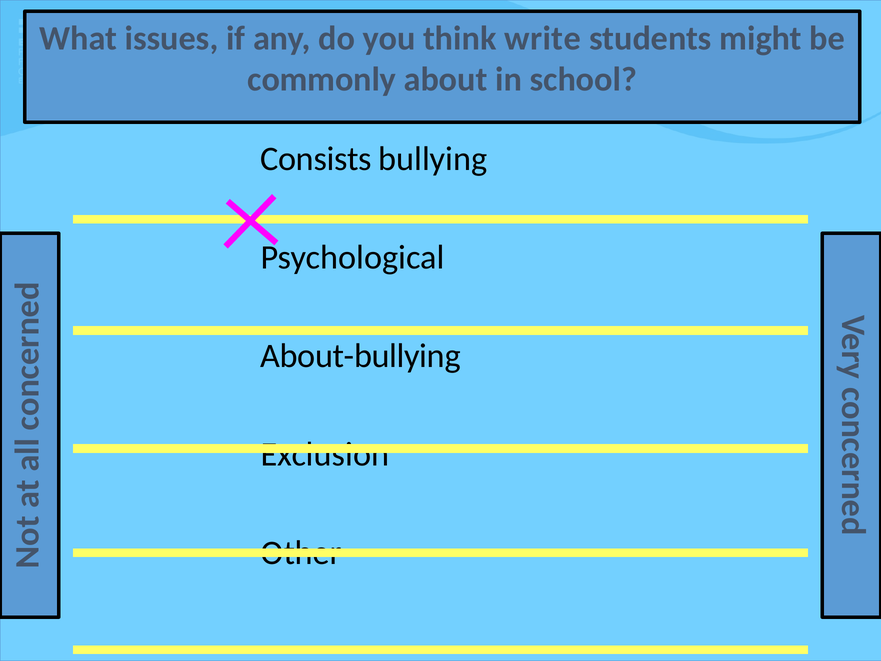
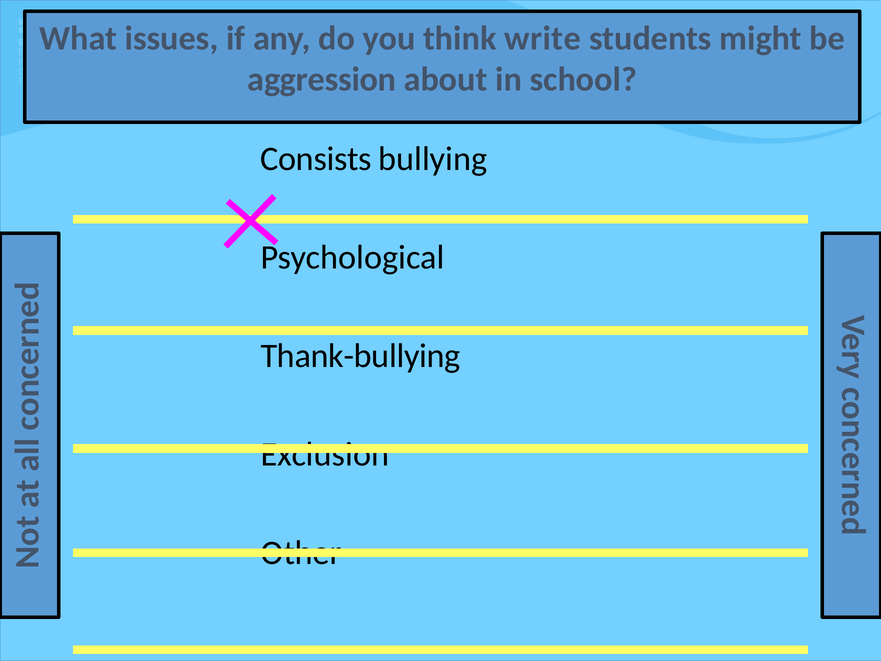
commonly: commonly -> aggression (322, 79)
About-bullying: About-bullying -> Thank-bullying (361, 356)
